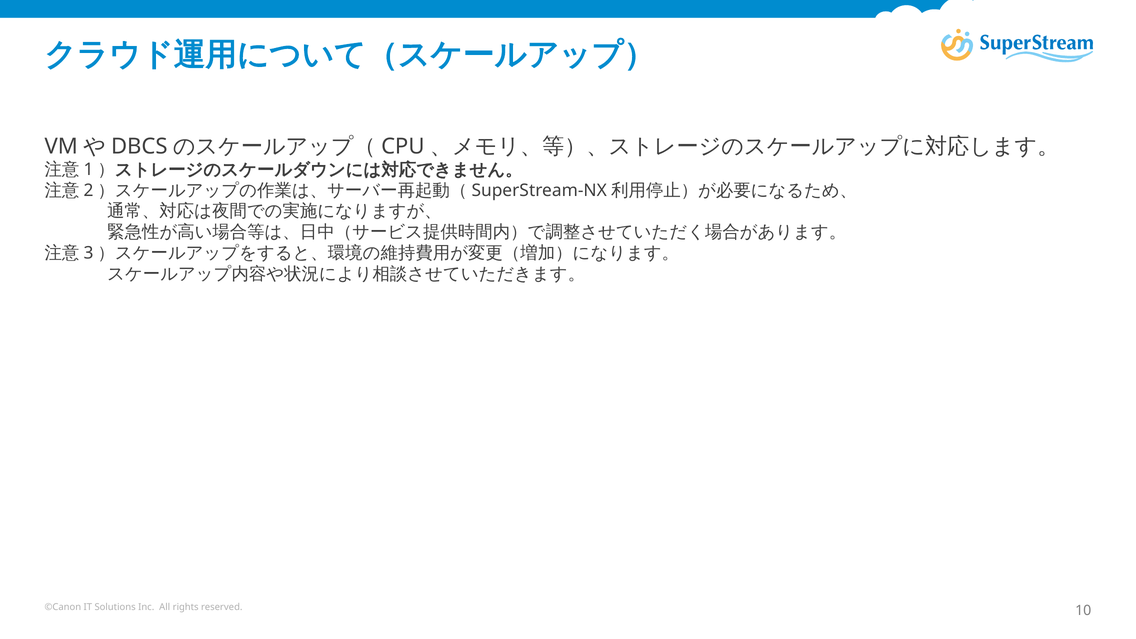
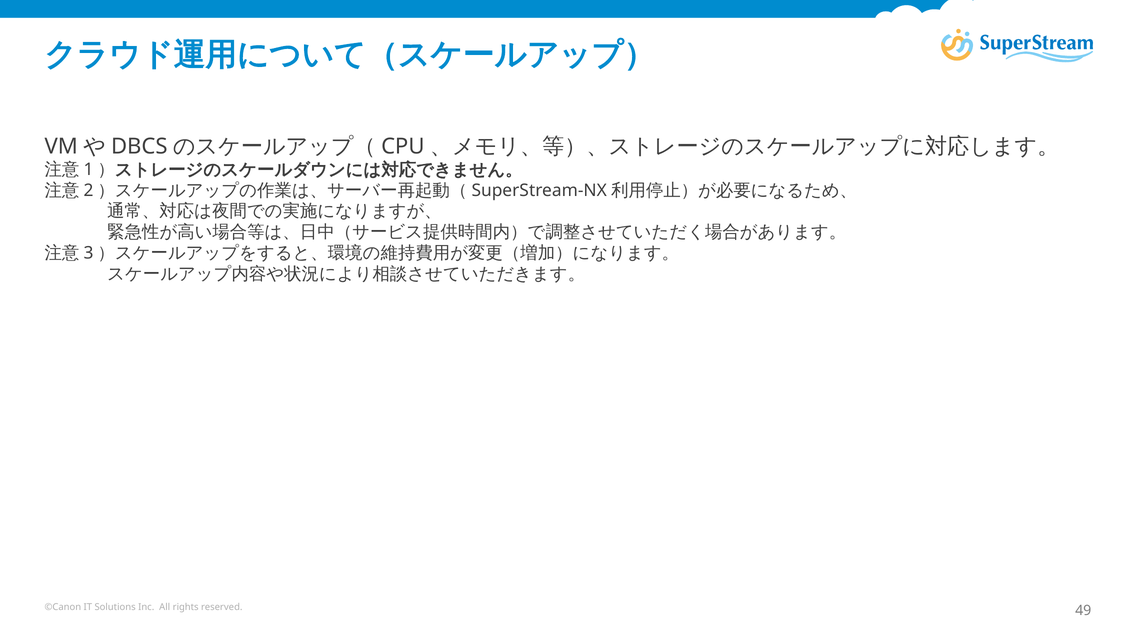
10: 10 -> 49 (1083, 611)
